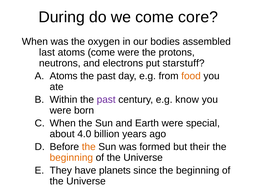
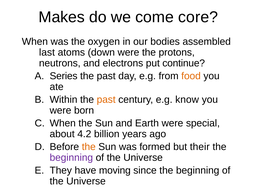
During: During -> Makes (62, 17)
atoms come: come -> down (101, 52)
starstuff: starstuff -> continue (184, 63)
Atoms: Atoms -> Series (64, 76)
past colour: purple -> orange (106, 99)
4.0: 4.0 -> 4.2 (84, 134)
beginning colour: orange -> purple (71, 157)
planets: planets -> moving (115, 170)
